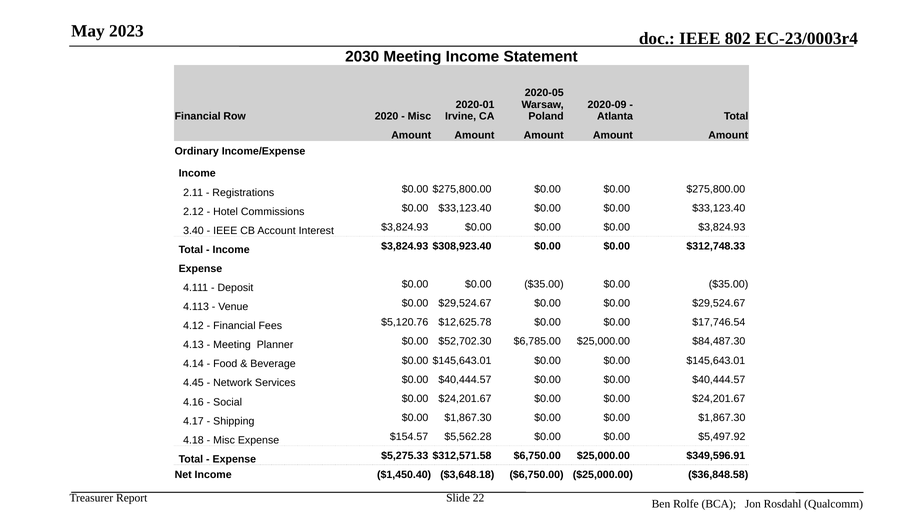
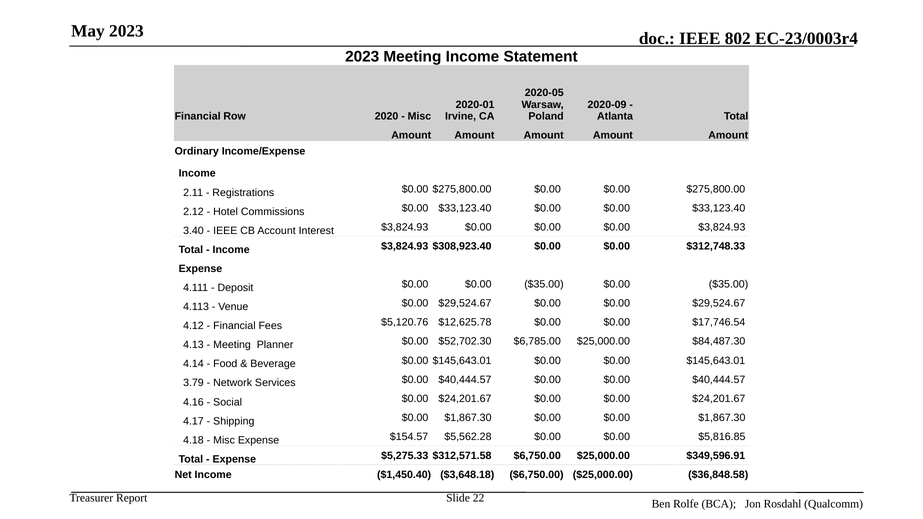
2030: 2030 -> 2023 (362, 57)
4.45: 4.45 -> 3.79 (193, 383)
$5,497.92: $5,497.92 -> $5,816.85 (722, 437)
